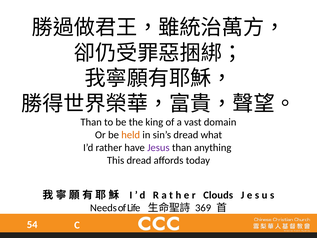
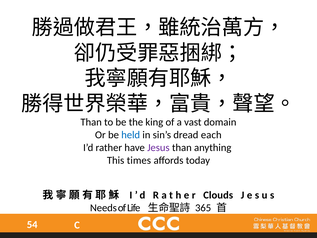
held colour: orange -> blue (131, 135)
what: what -> each (211, 135)
This dread: dread -> times (139, 160)
369: 369 -> 365 (203, 208)
